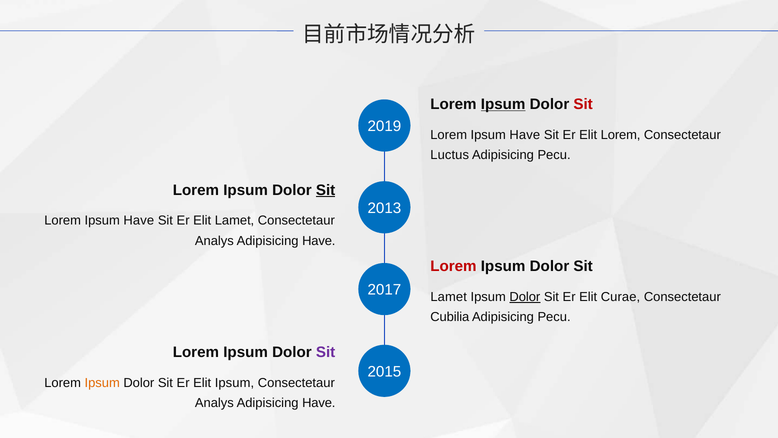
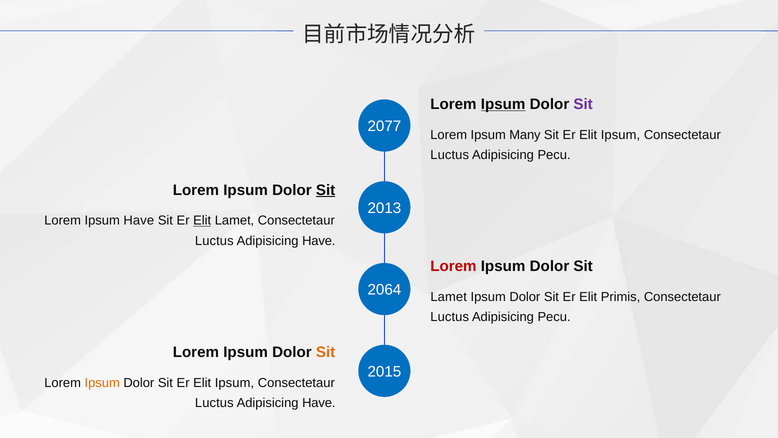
Sit colour: red -> purple (583, 104)
2019: 2019 -> 2077 (384, 126)
Have: Have -> Many (525, 135)
Lorem: Lorem -> Ipsum (620, 135)
Elit underline: none -> present (202, 220)
Analys: Analys -> Luctus (214, 241)
2017: 2017 -> 2064 (384, 290)
Dolor underline: present -> none (525, 297)
Curae: Curae -> Primis (621, 297)
Cubilia: Cubilia -> Luctus (450, 317)
Sit colour: purple -> orange (326, 352)
Analys: Analys -> Luctus (214, 403)
